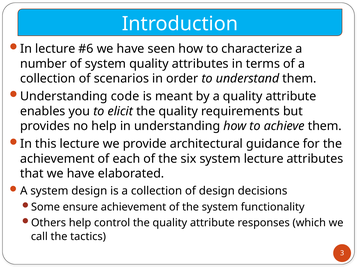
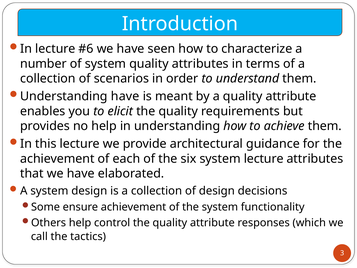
Understanding code: code -> have (125, 96)
